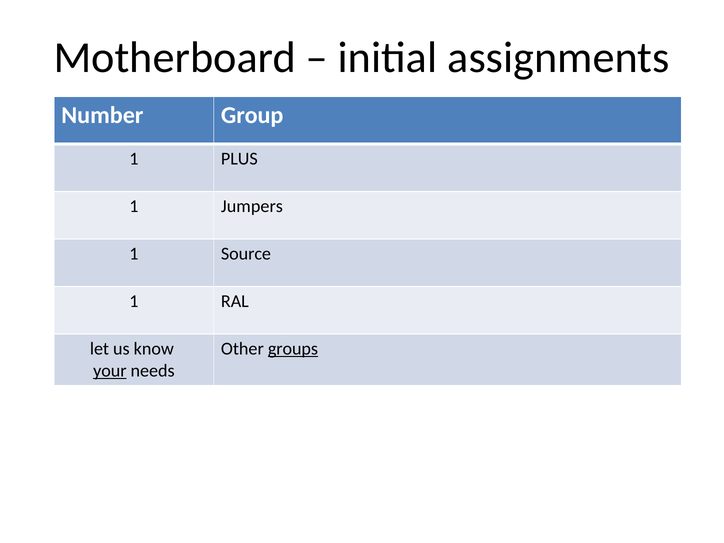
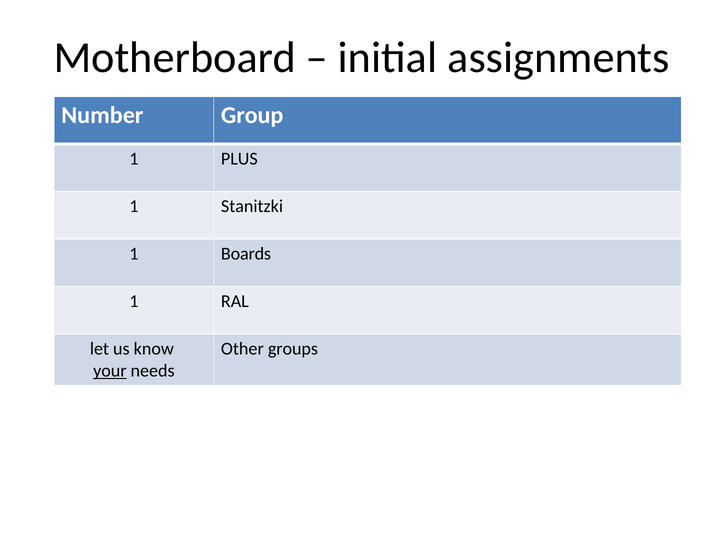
Jumpers: Jumpers -> Stanitzki (252, 206)
Source: Source -> Boards (246, 254)
groups underline: present -> none (293, 349)
